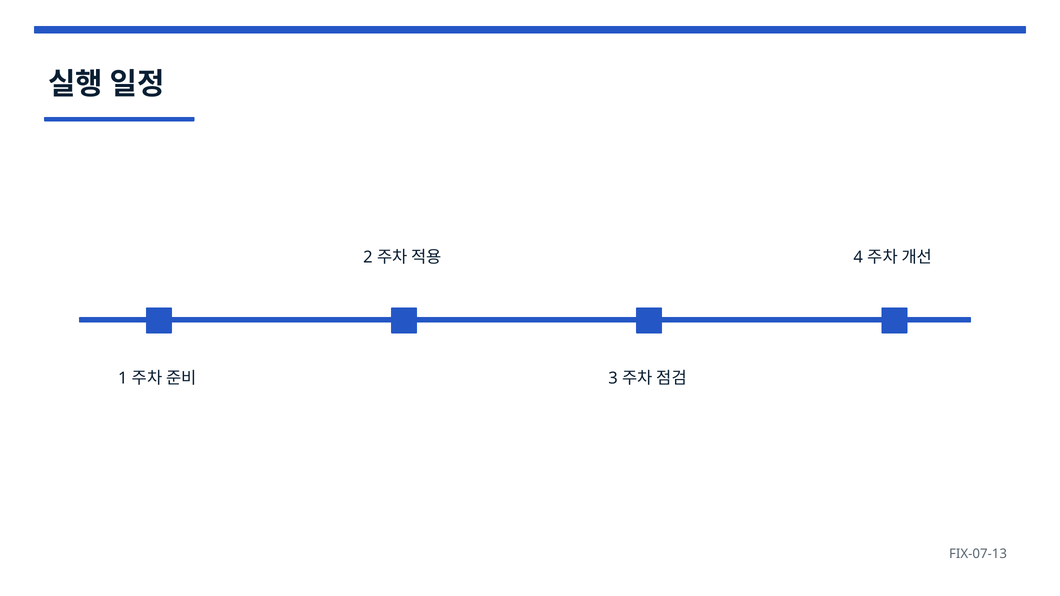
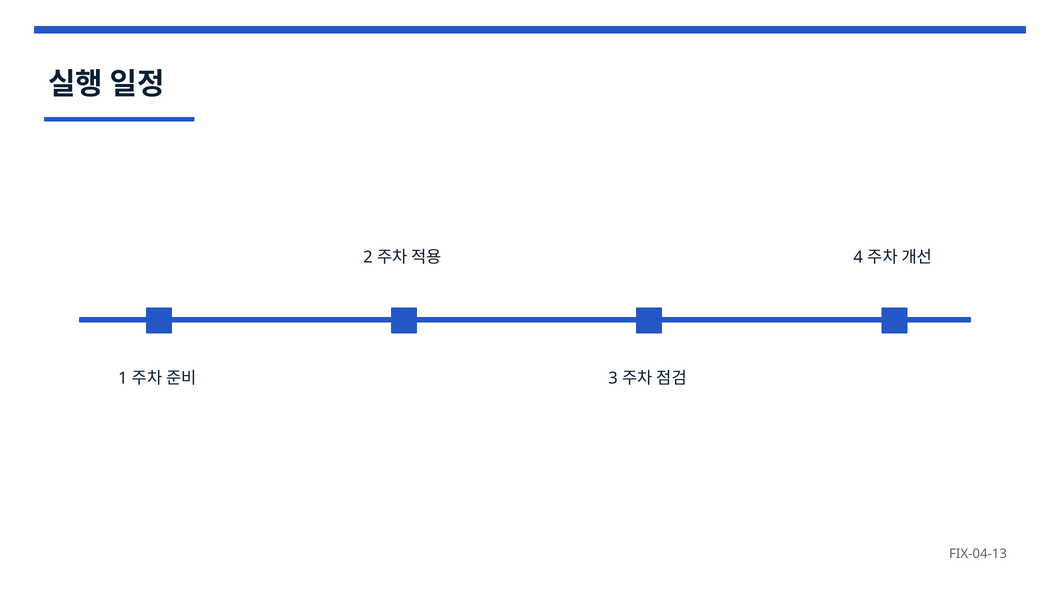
FIX-07-13: FIX-07-13 -> FIX-04-13 (978, 554)
